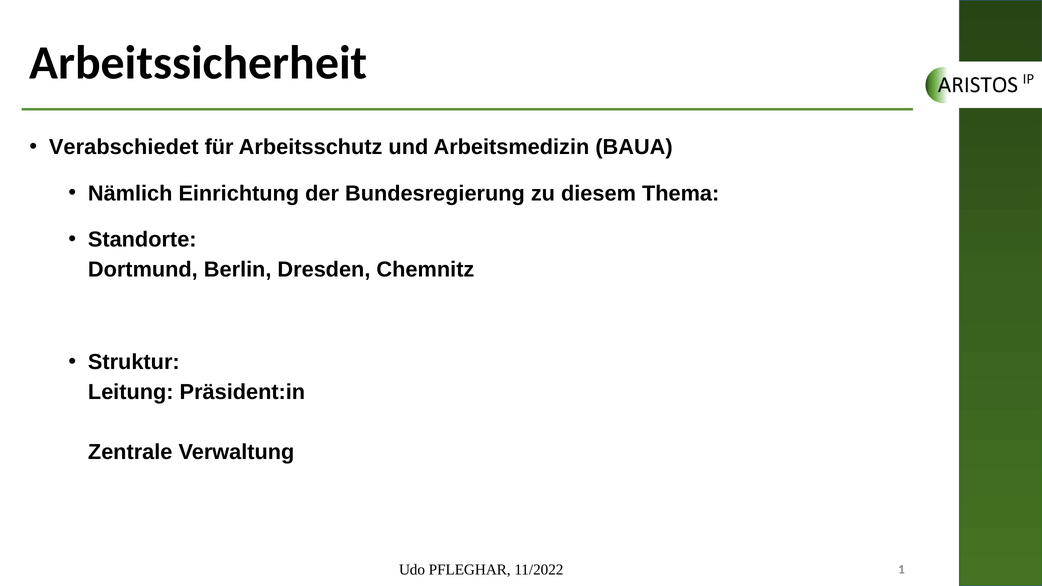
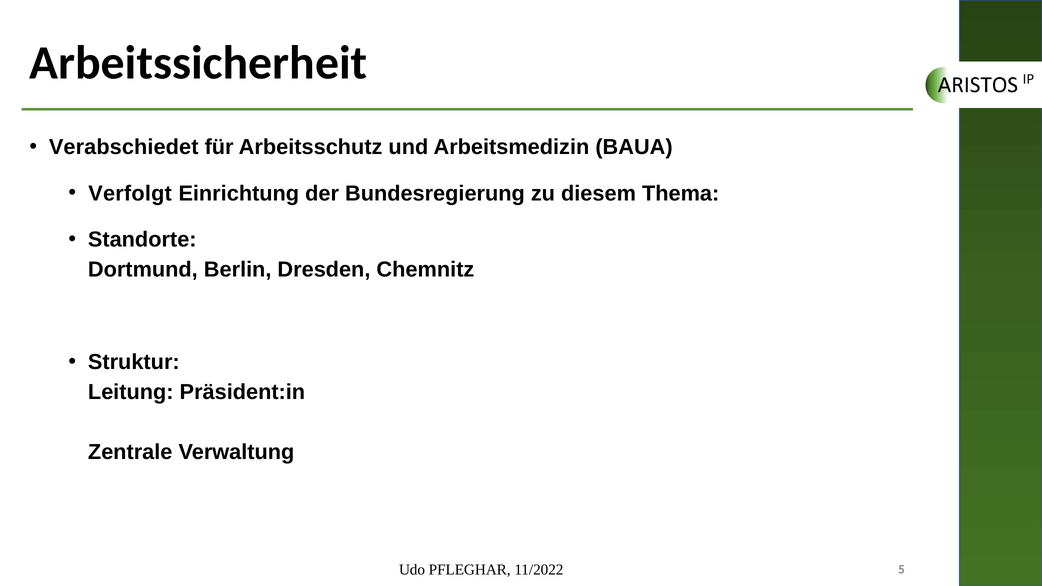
Nämlich: Nämlich -> Verfolgt (130, 194)
1: 1 -> 5 (902, 569)
